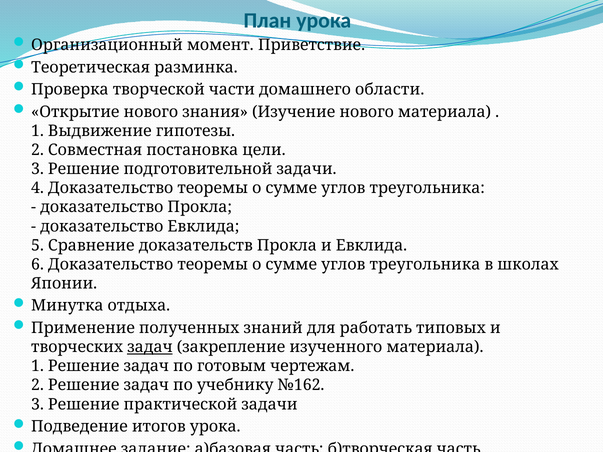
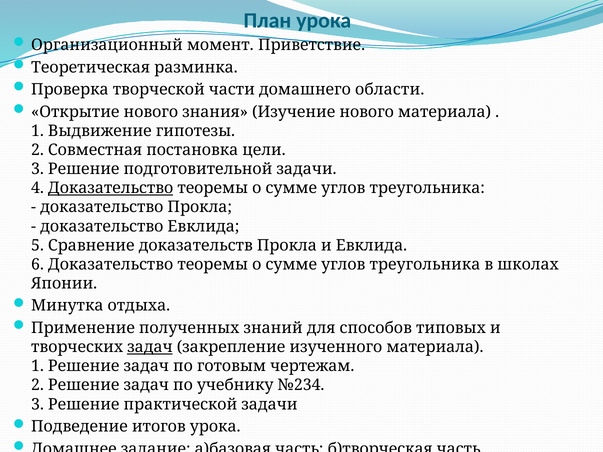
Доказательство underline: none -> present (111, 188)
работать: работать -> способов (376, 328)
№162: №162 -> №234 (301, 385)
